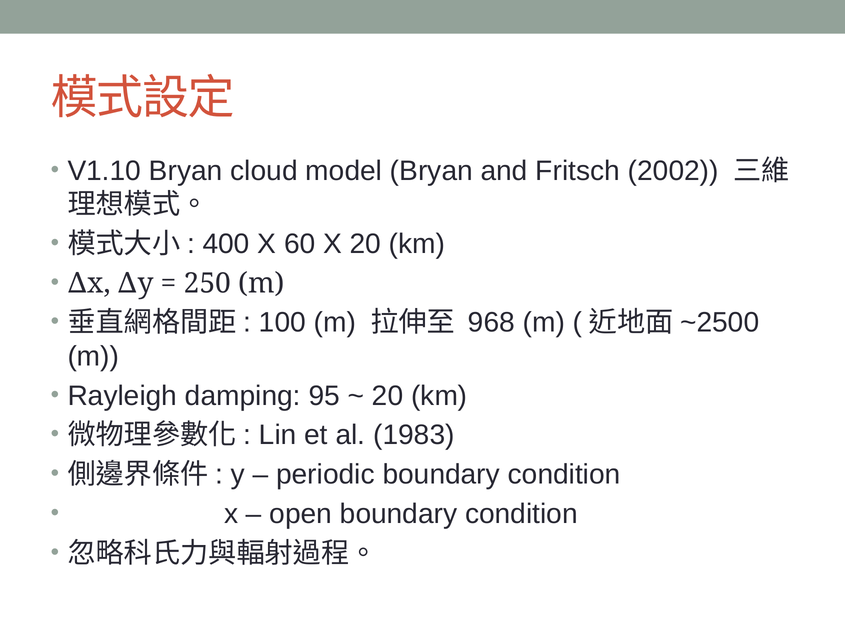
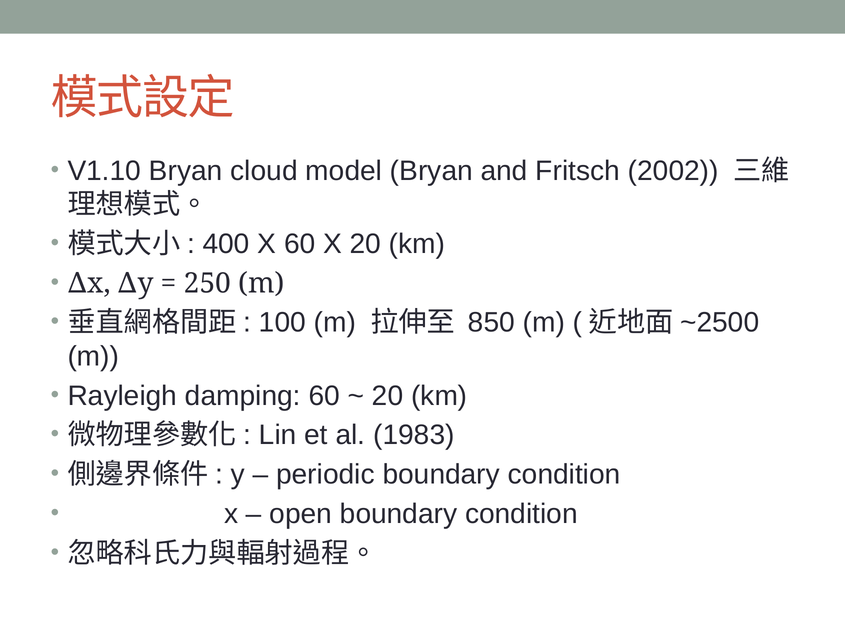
968: 968 -> 850 (491, 323)
damping 95: 95 -> 60 (324, 396)
